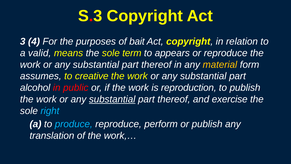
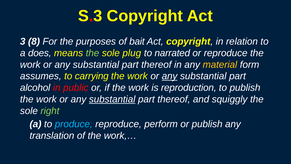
4: 4 -> 8 (34, 42)
valid: valid -> does (40, 53)
the colour: white -> light green (92, 53)
term: term -> plug (132, 53)
appears: appears -> narrated (172, 53)
creative: creative -> carrying (92, 76)
any underline: none -> present (170, 76)
exercise: exercise -> squiggly (230, 99)
right colour: light blue -> light green (50, 111)
